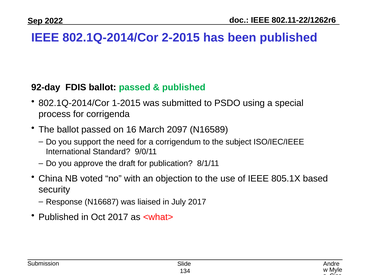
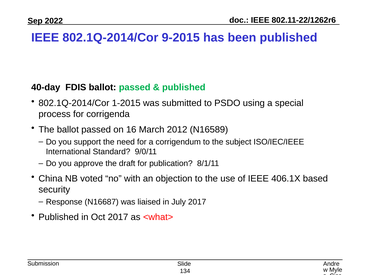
2-2015: 2-2015 -> 9-2015 (181, 38)
92-day: 92-day -> 40-day (46, 88)
2097: 2097 -> 2012 (177, 130)
805.1X: 805.1X -> 406.1X (286, 179)
